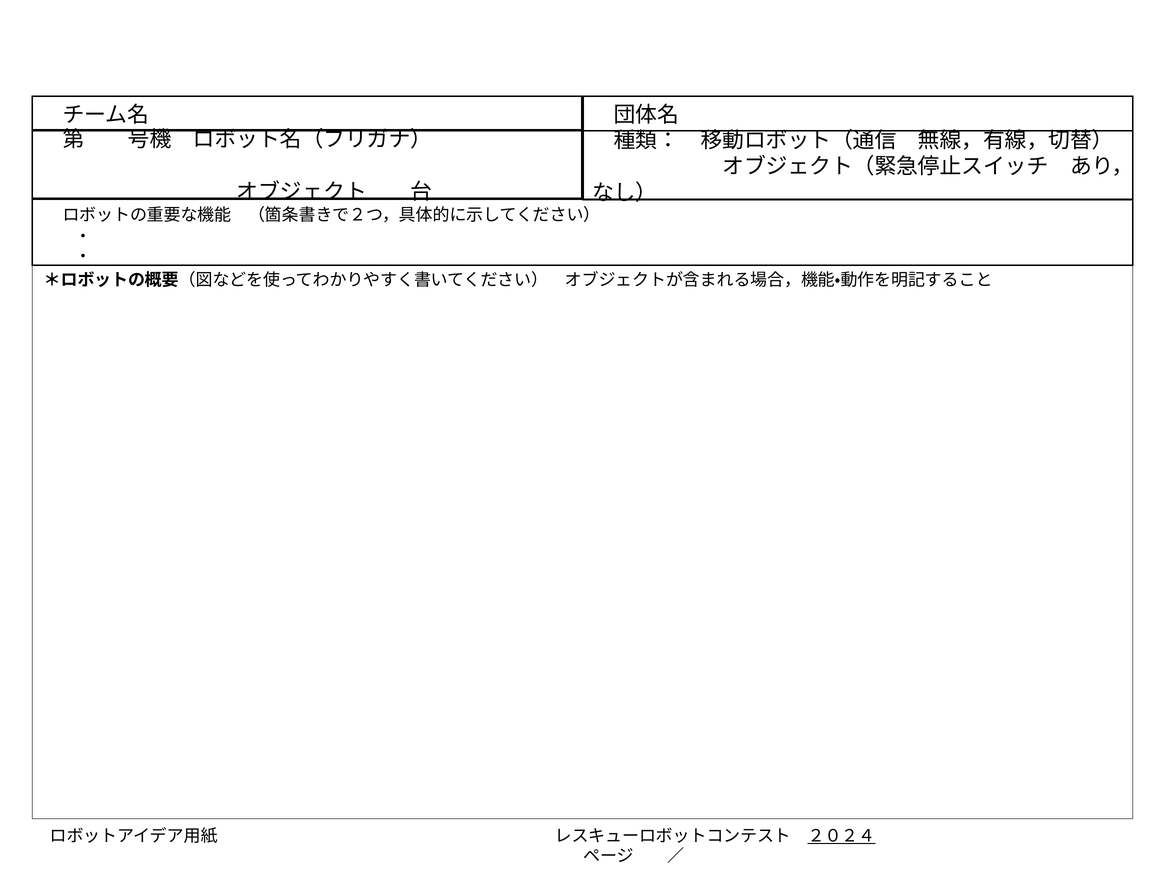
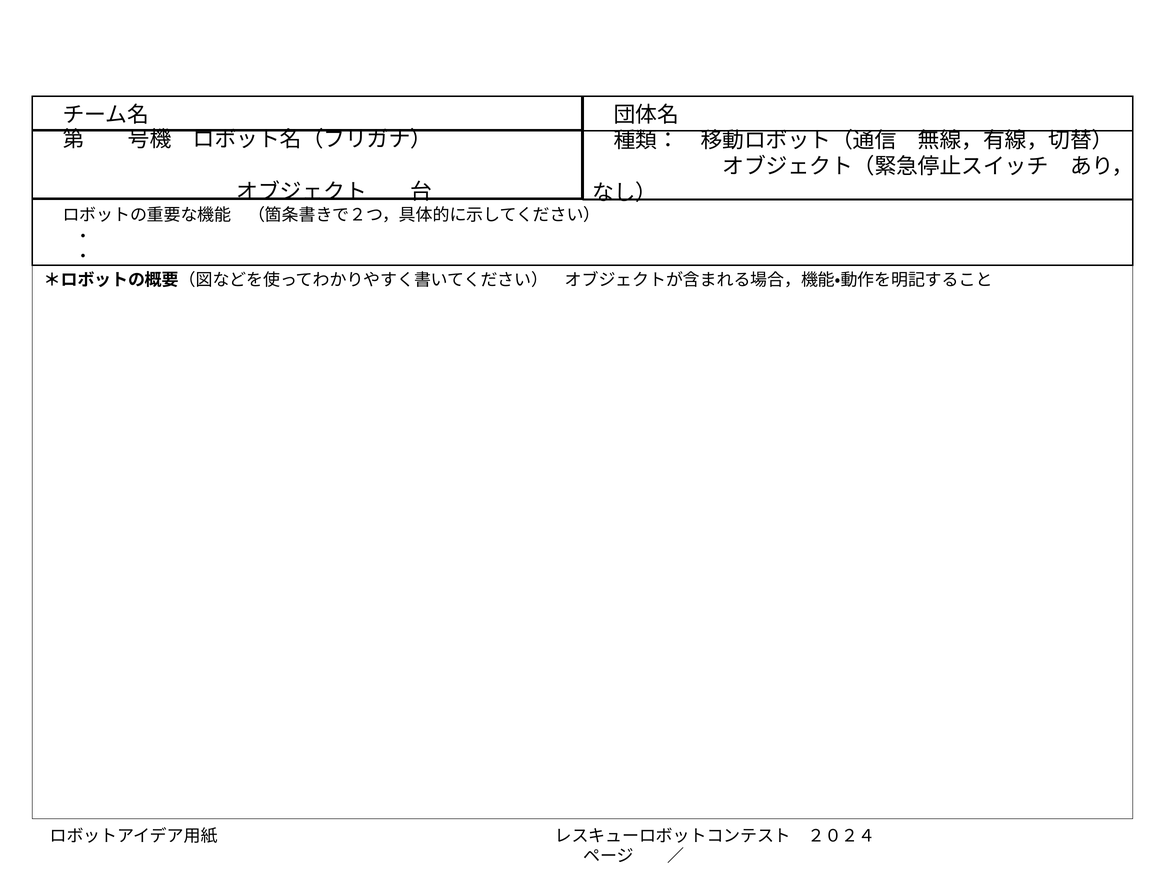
２０２４ underline: present -> none (842, 836)
